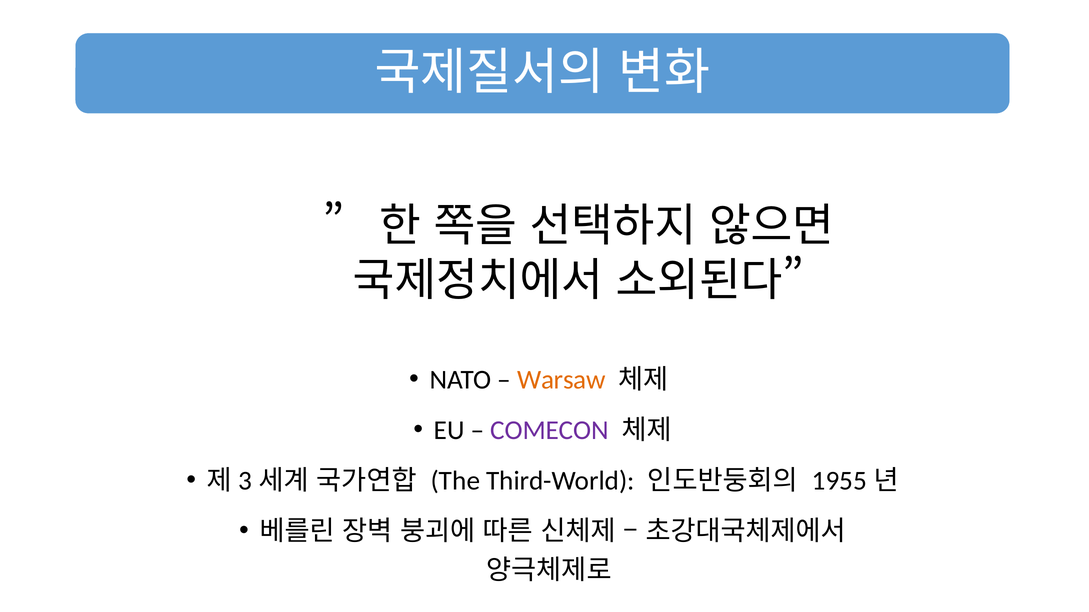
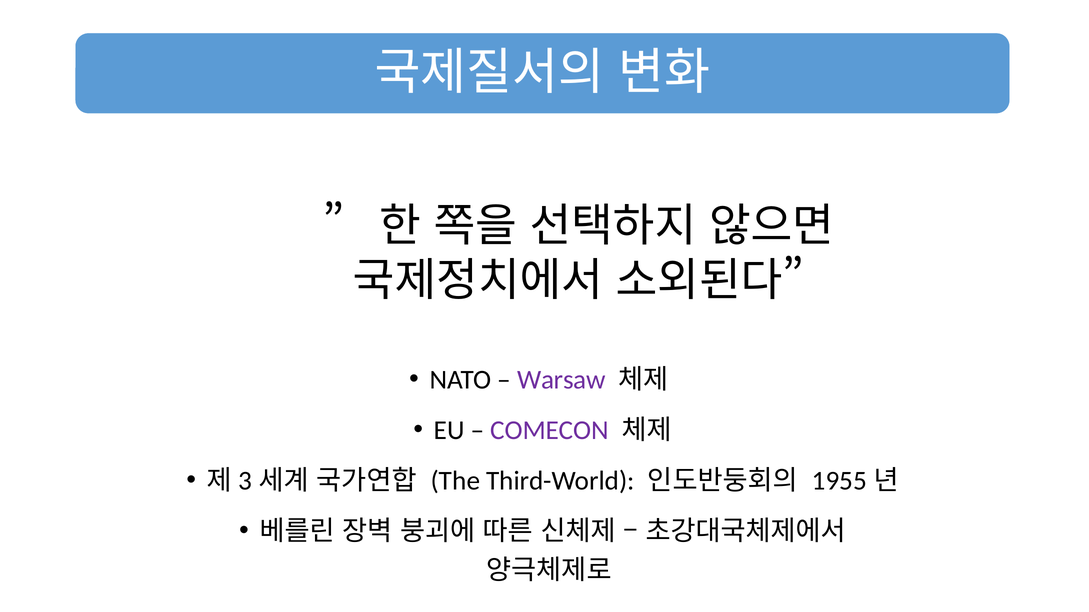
Warsaw colour: orange -> purple (561, 380)
